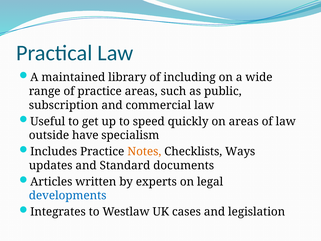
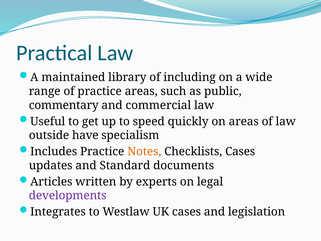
subscription: subscription -> commentary (64, 105)
Checklists Ways: Ways -> Cases (240, 151)
developments colour: blue -> purple (68, 195)
